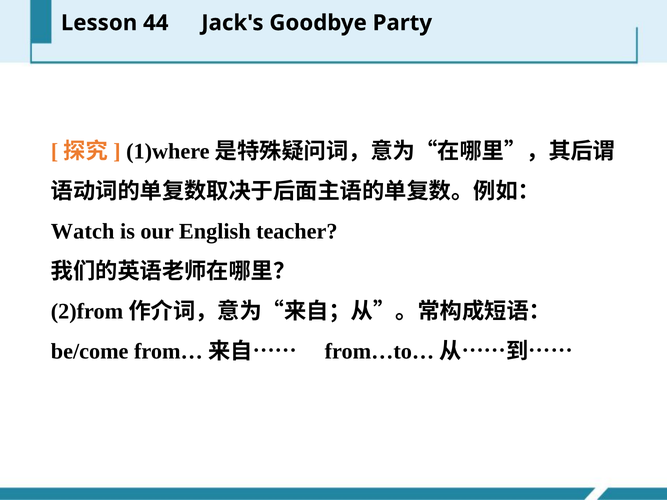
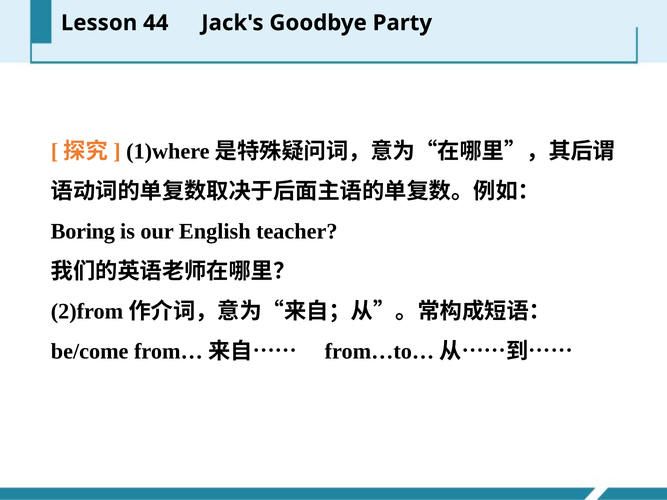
Watch: Watch -> Boring (83, 231)
